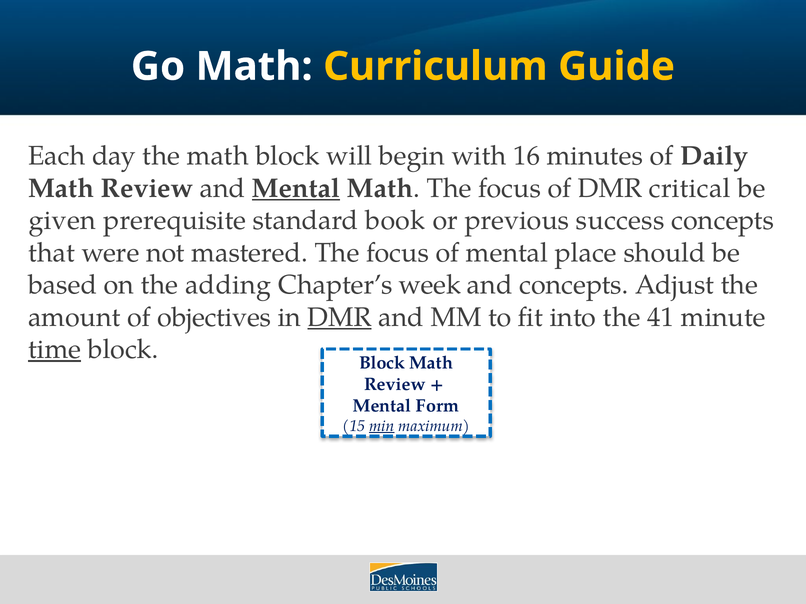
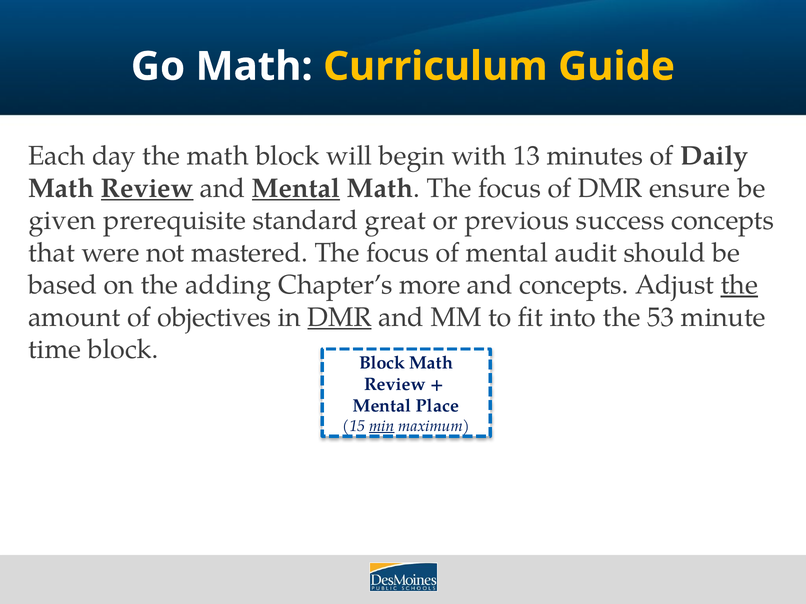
16: 16 -> 13 (527, 156)
Review underline: none -> present (147, 189)
critical: critical -> ensure (690, 189)
book: book -> great (395, 221)
place: place -> audit (586, 253)
week: week -> more (430, 285)
the underline: none -> present (739, 285)
41: 41 -> 53 (661, 317)
time underline: present -> none (55, 350)
Form: Form -> Place (438, 406)
